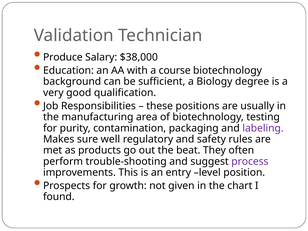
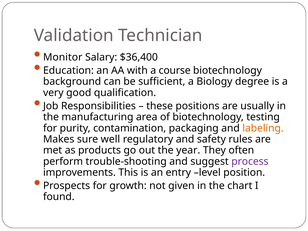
Produce: Produce -> Monitor (63, 57)
$38,000: $38,000 -> $36,400 (139, 57)
labeling colour: purple -> orange (263, 128)
beat: beat -> year (188, 150)
